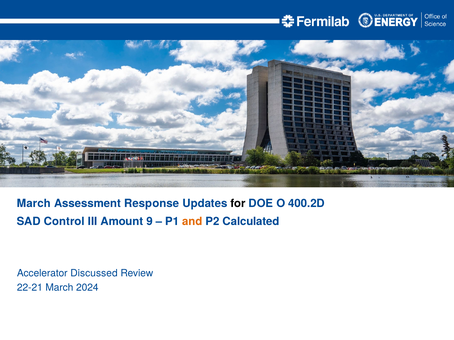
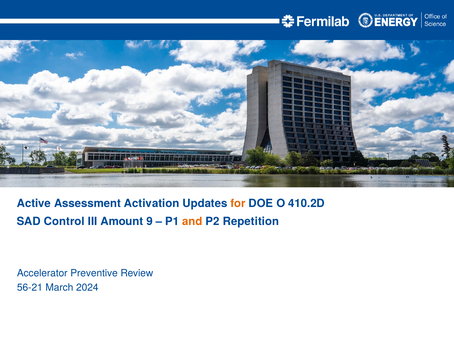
March: March -> Active (34, 204)
Response: Response -> Activation (152, 204)
for colour: black -> orange (238, 204)
400.2D: 400.2D -> 410.2D (307, 204)
Calculated: Calculated -> Repetition (251, 222)
Discussed: Discussed -> Preventive (94, 274)
22-21: 22-21 -> 56-21 (30, 288)
